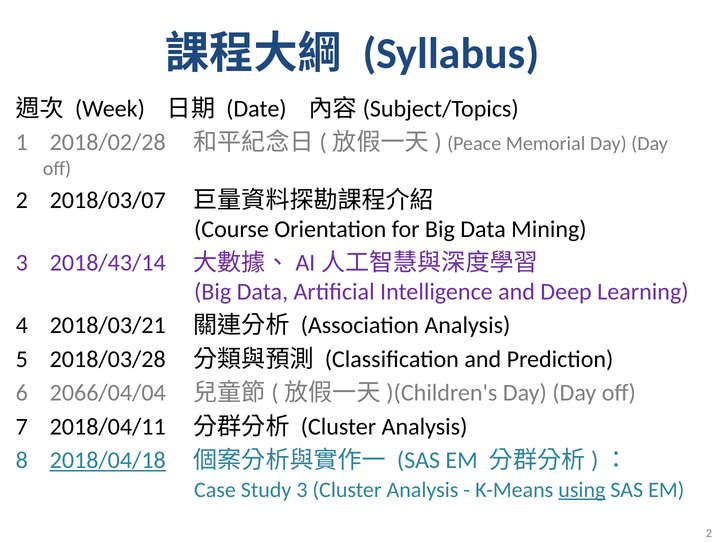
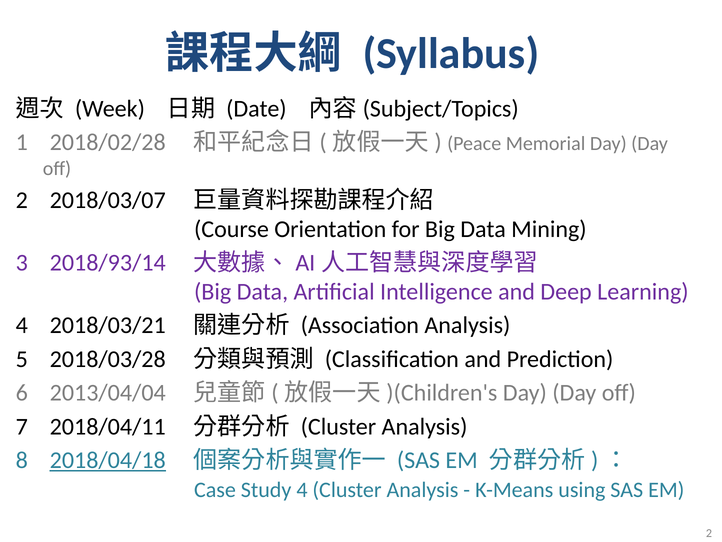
2018/43/14: 2018/43/14 -> 2018/93/14 (108, 263)
2066/04/04: 2066/04/04 -> 2013/04/04 (108, 393)
Study 3: 3 -> 4 (302, 489)
using underline: present -> none (582, 489)
